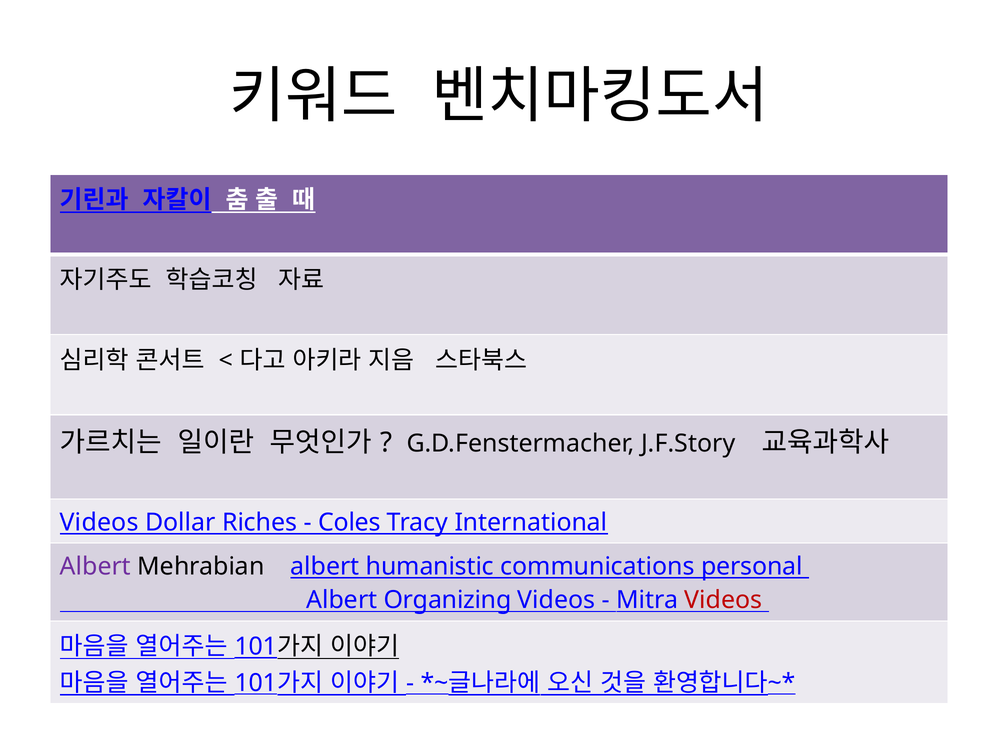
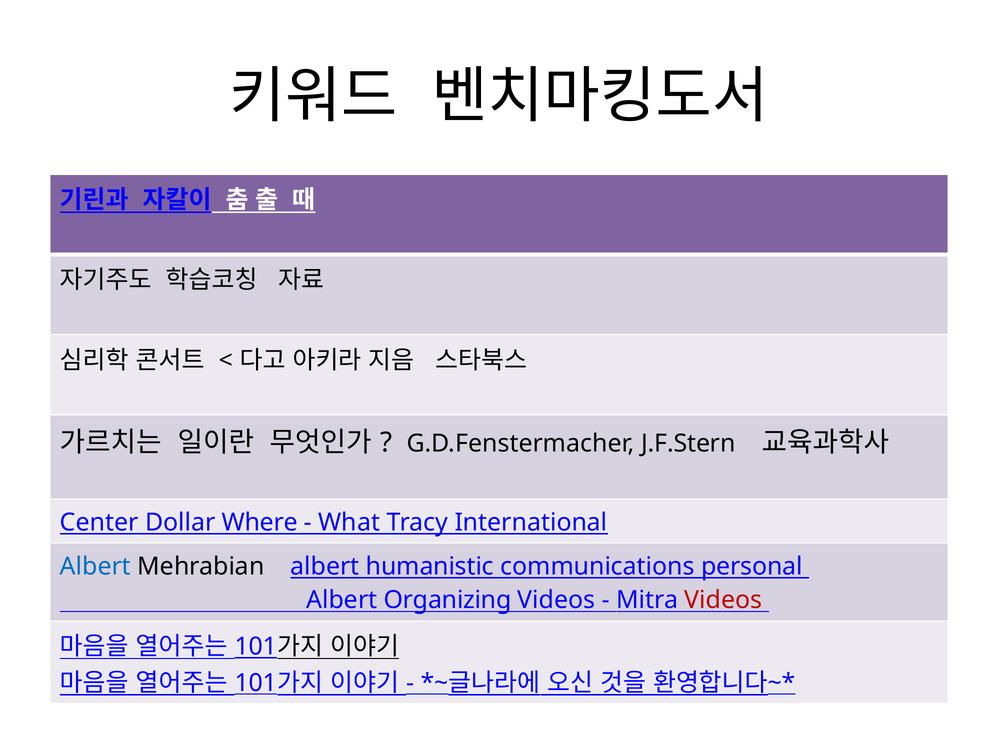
J.F.Story: J.F.Story -> J.F.Stern (688, 444)
Videos: Videos -> Center (99, 523)
Riches: Riches -> Where (260, 523)
Coles: Coles -> What (349, 523)
Albert colour: purple -> blue (95, 567)
